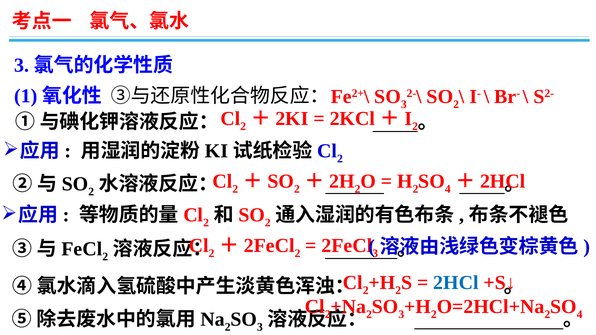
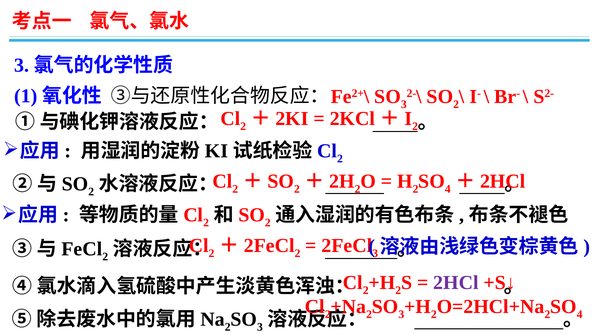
2HCl colour: blue -> purple (456, 283)
